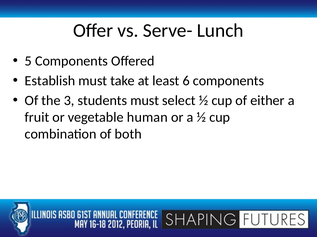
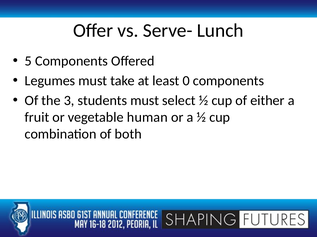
Establish: Establish -> Legumes (50, 81)
6: 6 -> 0 (186, 81)
